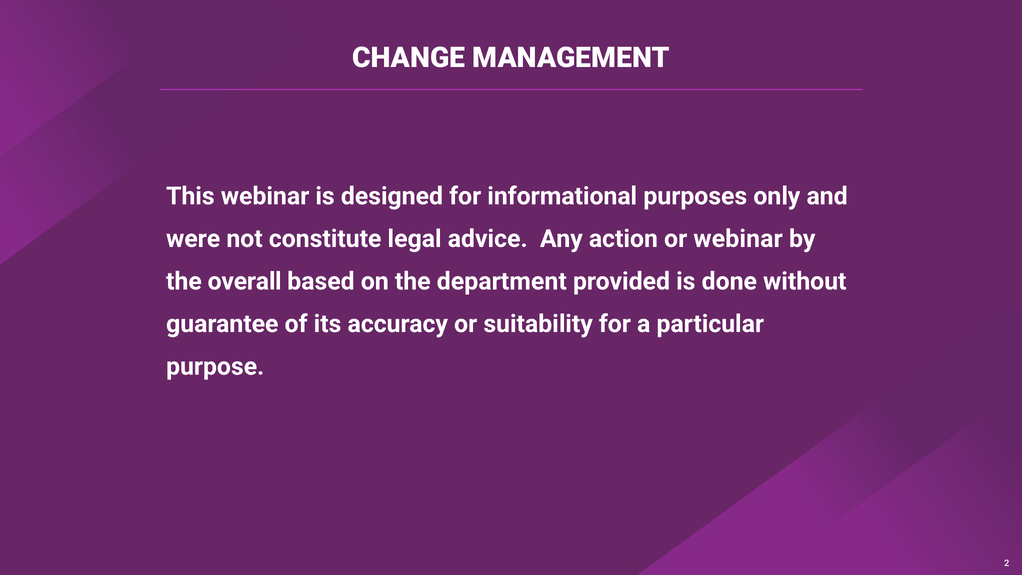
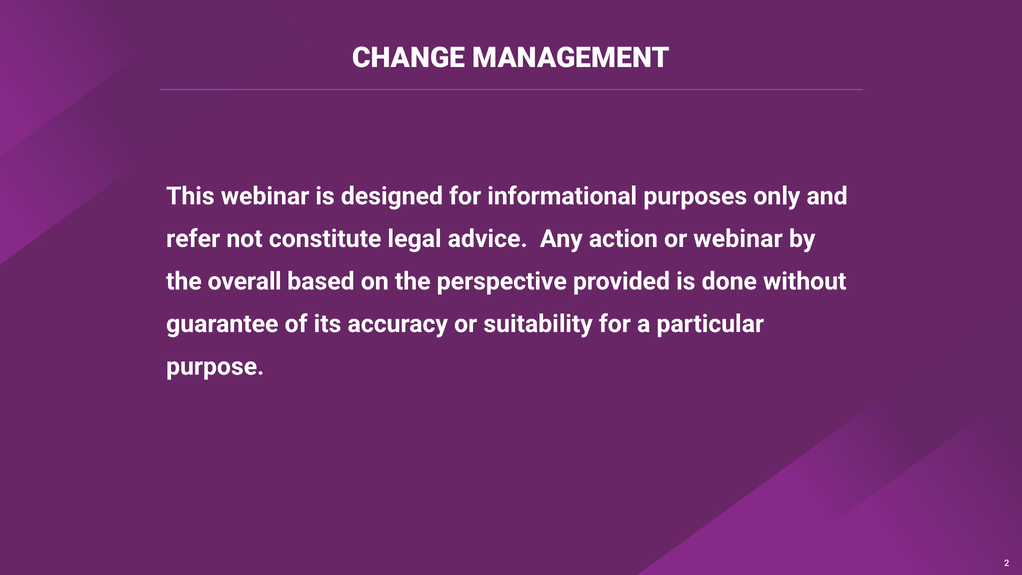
were: were -> refer (193, 239)
department: department -> perspective (502, 281)
